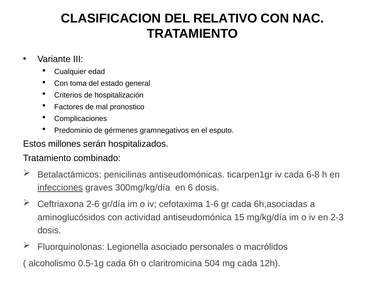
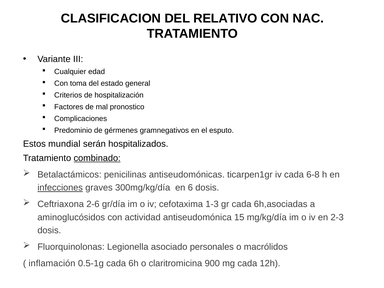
millones: millones -> mundial (64, 144)
combinado underline: none -> present (97, 158)
1-6: 1-6 -> 1-3 (212, 204)
alcoholismo: alcoholismo -> inflamación (52, 263)
504: 504 -> 900 (212, 263)
